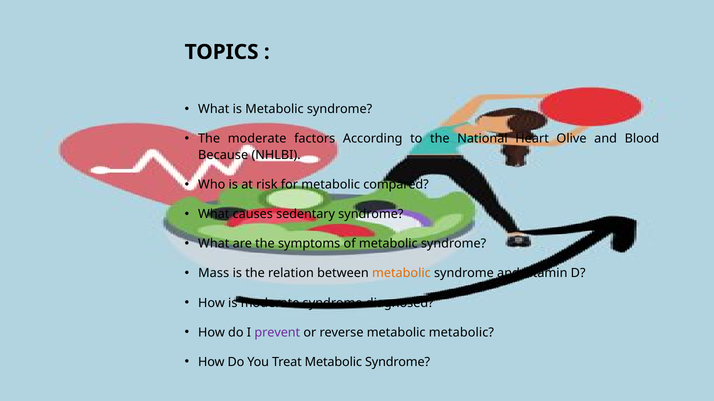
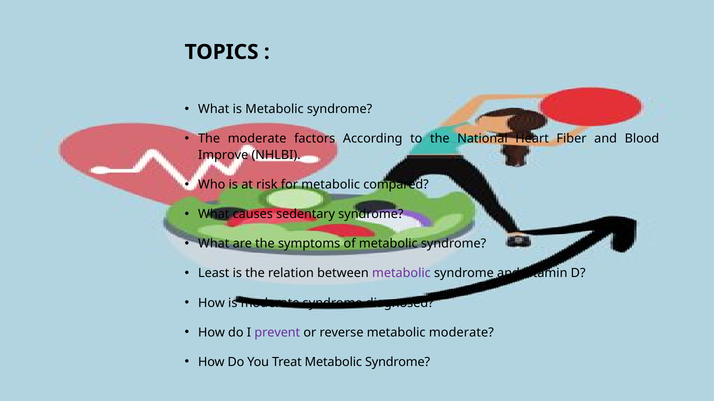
Olive: Olive -> Fiber (572, 139)
Because: Because -> Improve (223, 155)
Mass: Mass -> Least (214, 274)
metabolic colour: orange -> purple (401, 274)
metabolic metabolic: metabolic -> moderate (461, 333)
